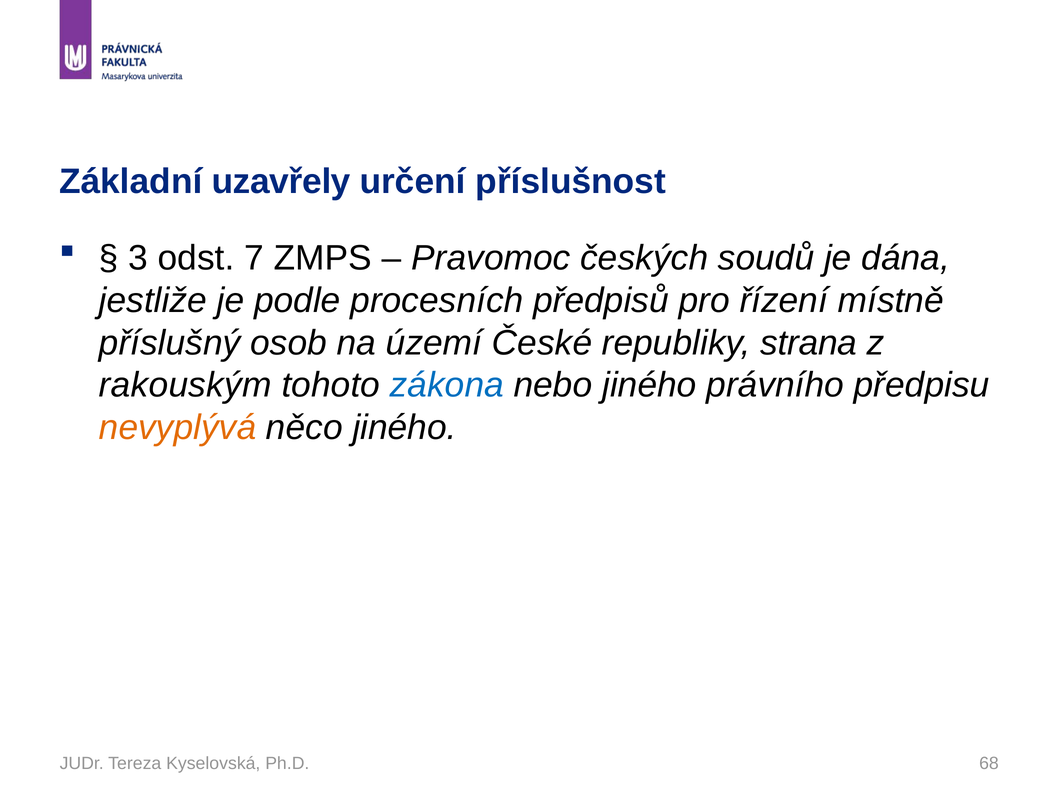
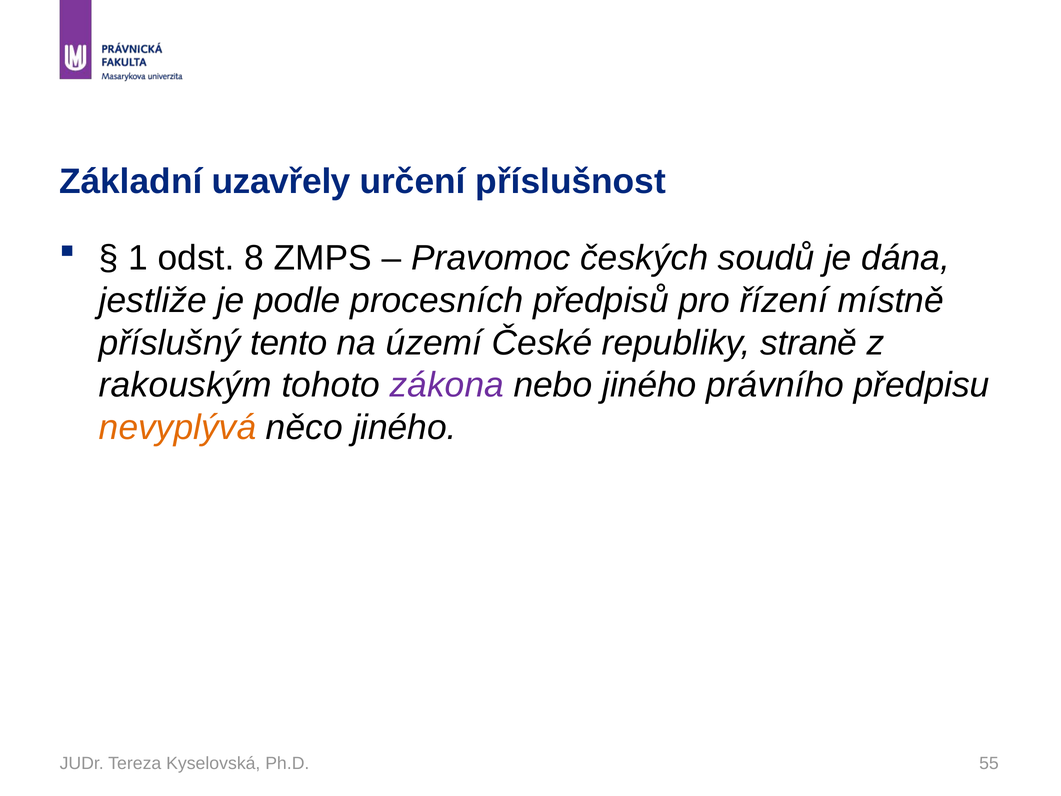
3: 3 -> 1 (138, 258)
7: 7 -> 8 (254, 258)
osob: osob -> tento (289, 343)
strana: strana -> straně (809, 343)
zákona colour: blue -> purple (447, 385)
68: 68 -> 55 (989, 763)
